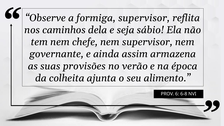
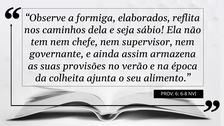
formiga supervisor: supervisor -> elaborados (144, 18)
